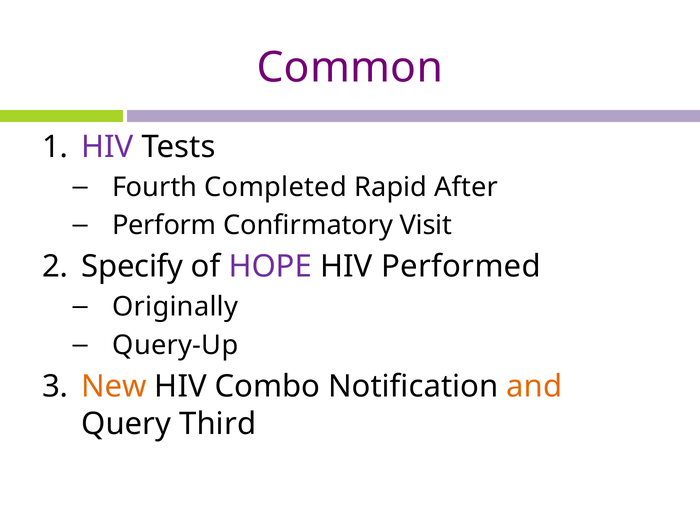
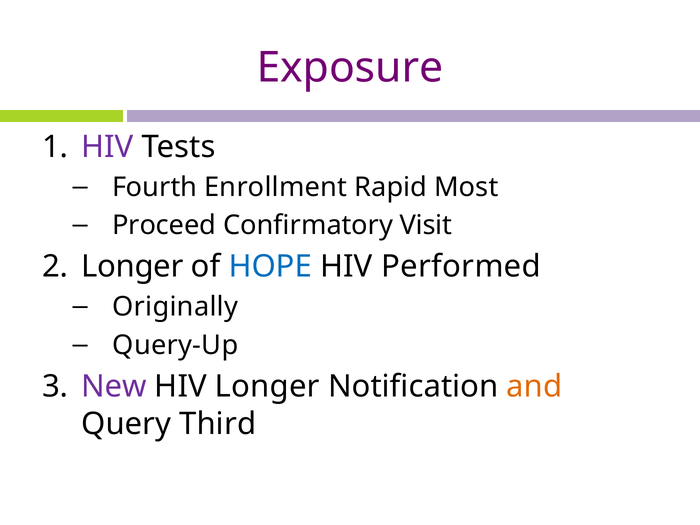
Common: Common -> Exposure (350, 68)
Completed: Completed -> Enrollment (276, 187)
After: After -> Most (466, 187)
Perform: Perform -> Proceed (164, 225)
Specify: Specify -> Longer (132, 267)
HOPE colour: purple -> blue (270, 267)
New colour: orange -> purple (114, 387)
HIV Combo: Combo -> Longer (267, 387)
